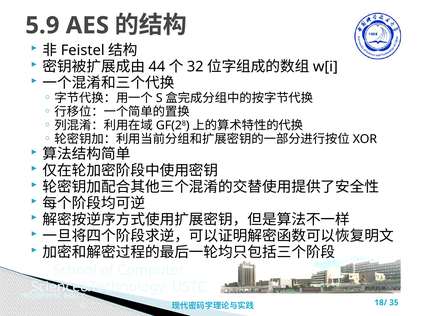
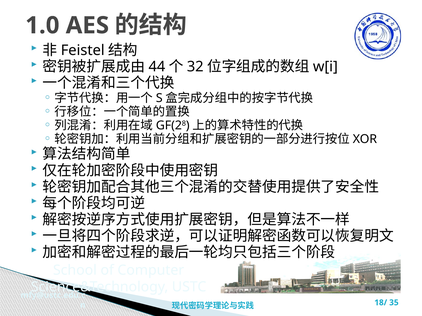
5.9: 5.9 -> 1.0 (42, 25)
